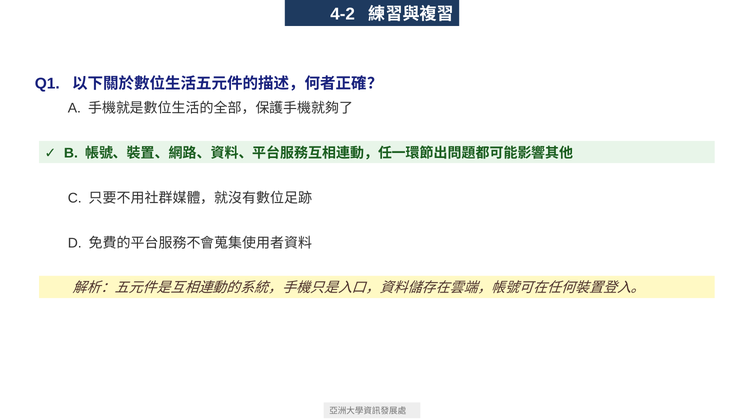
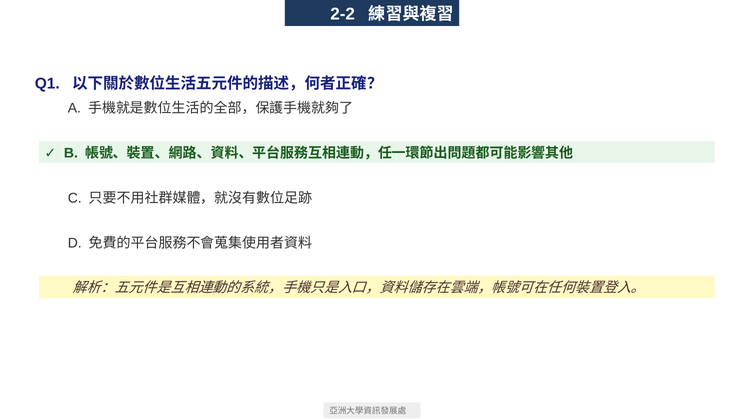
4-2: 4-2 -> 2-2 (343, 14)
